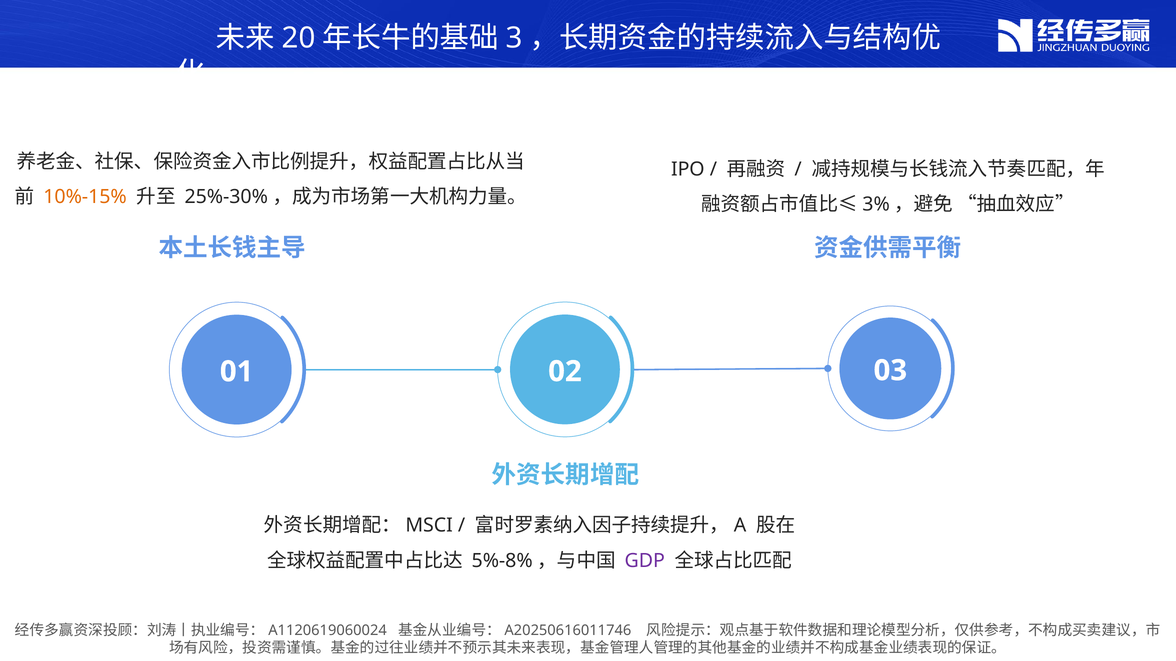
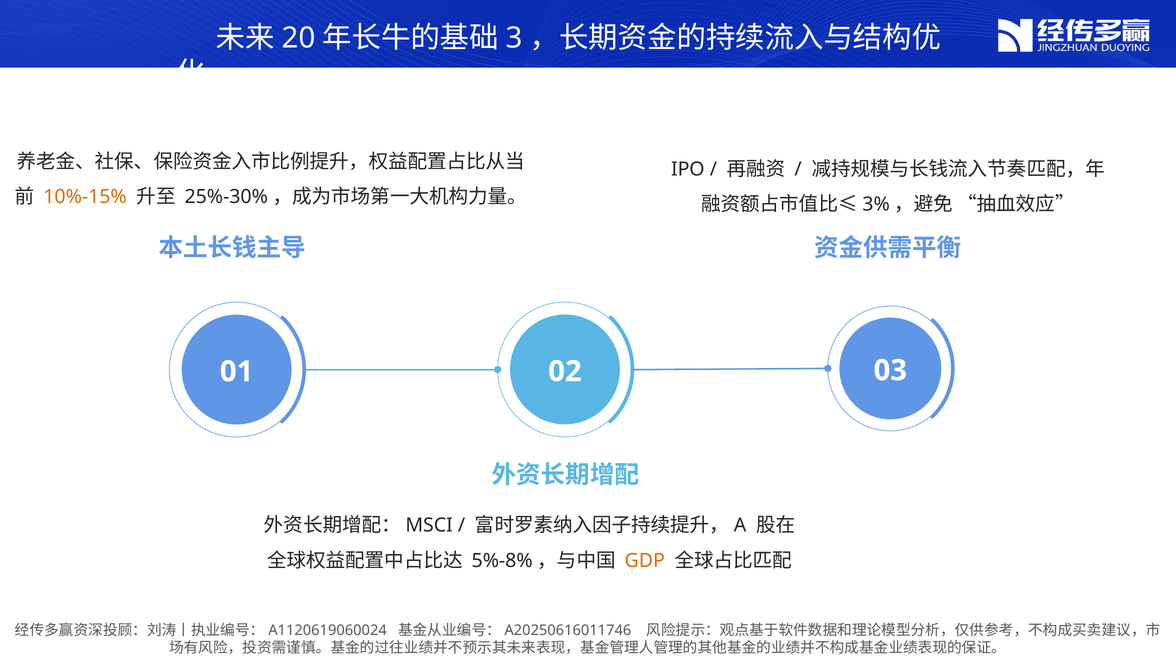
GDP colour: purple -> orange (645, 561)
